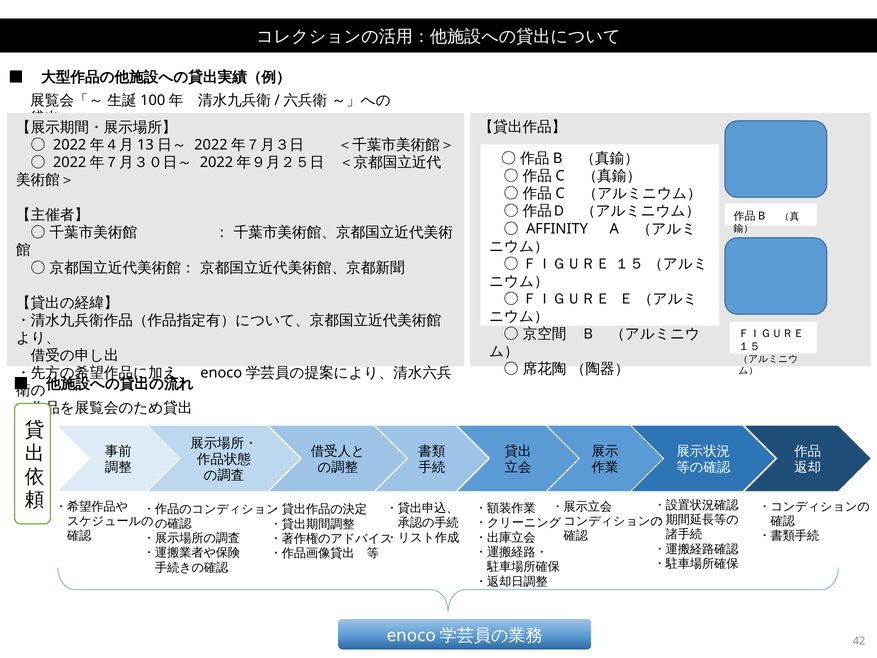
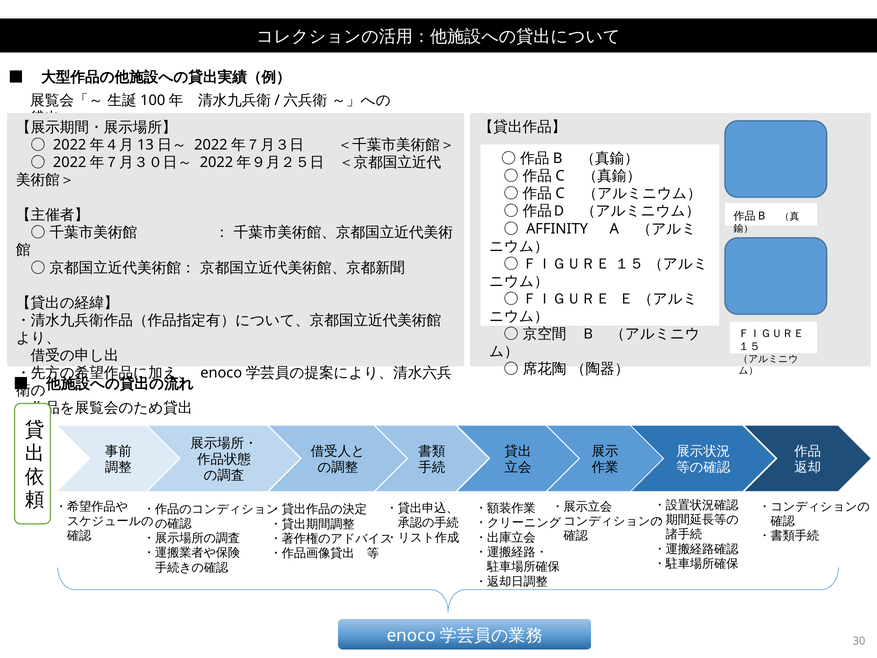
42: 42 -> 30 (859, 641)
